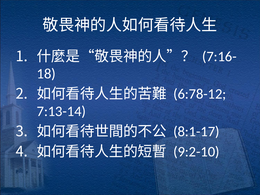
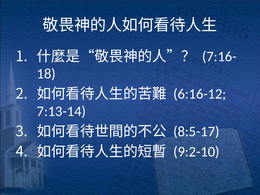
6:78-12: 6:78-12 -> 6:16-12 (200, 94)
8:1-17: 8:1-17 -> 8:5-17 (196, 132)
